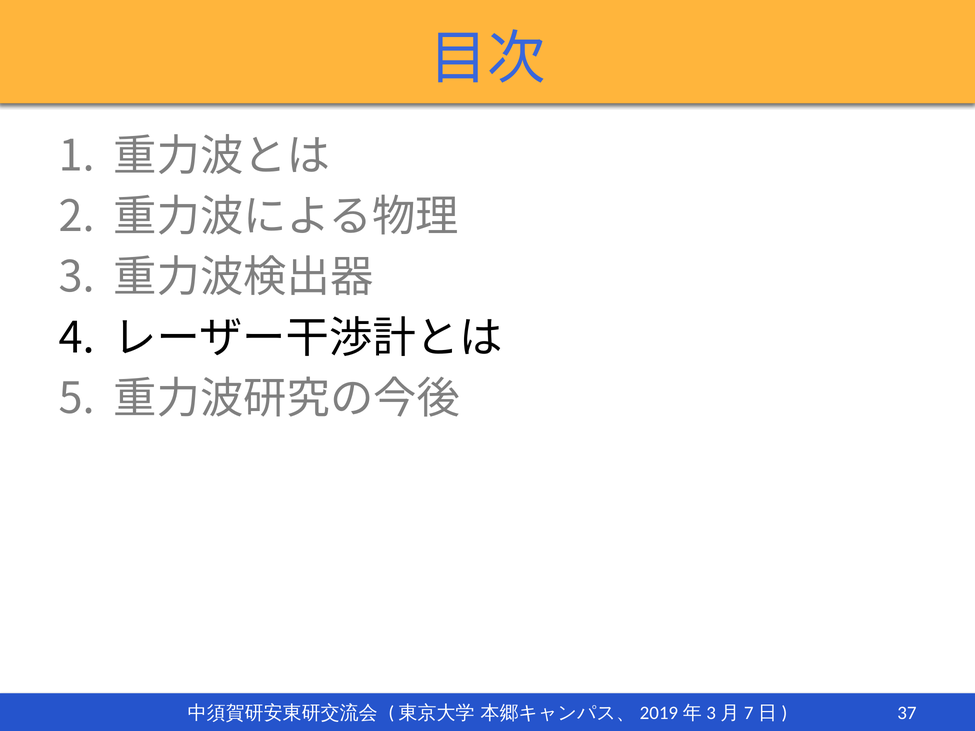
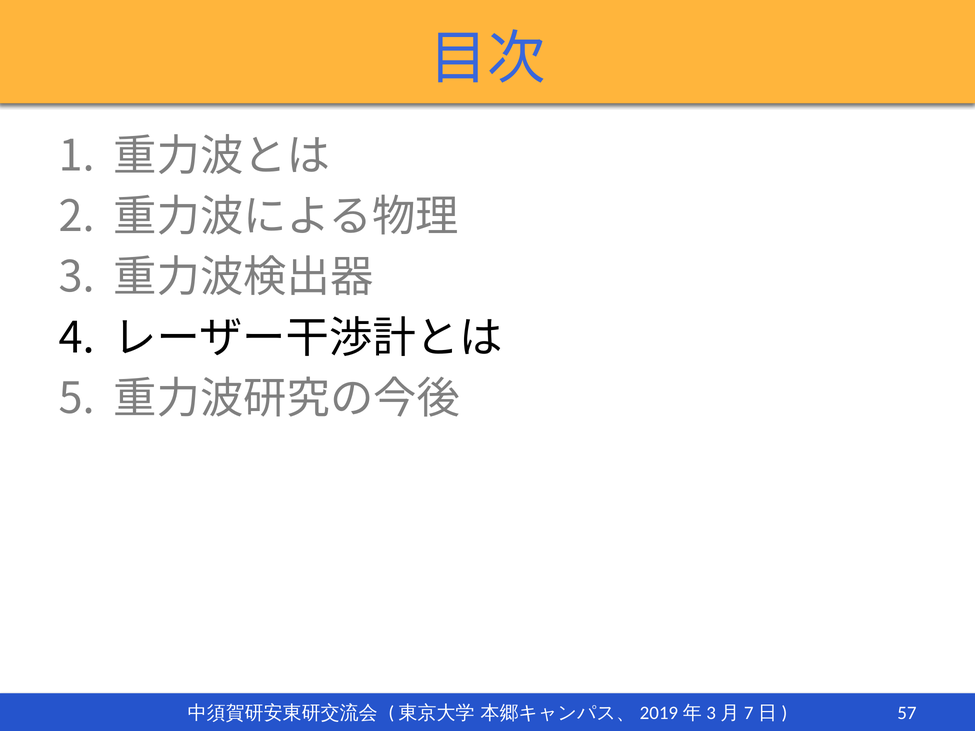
37: 37 -> 57 (907, 713)
